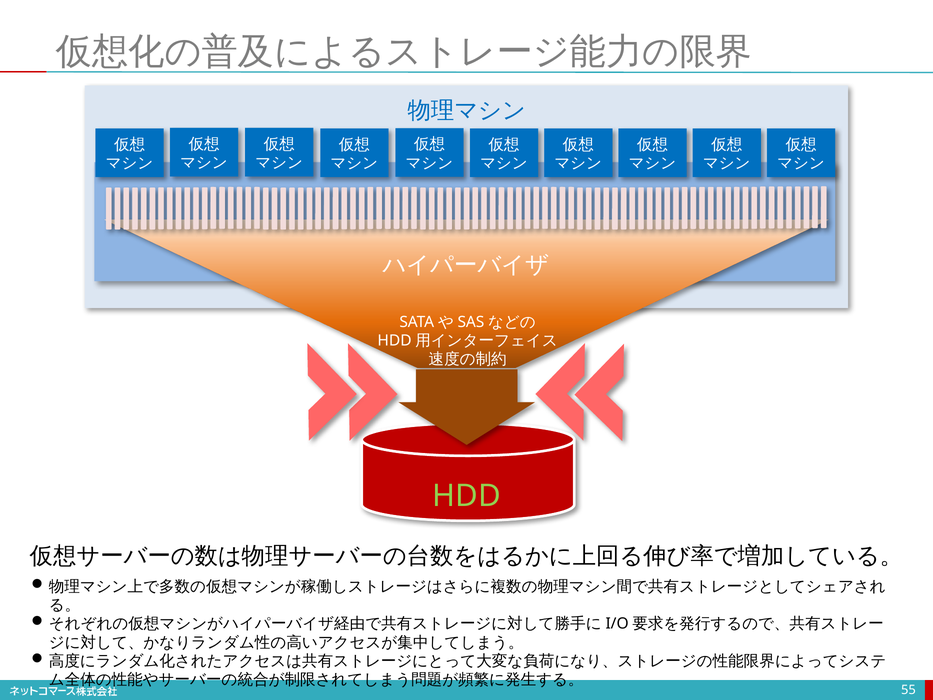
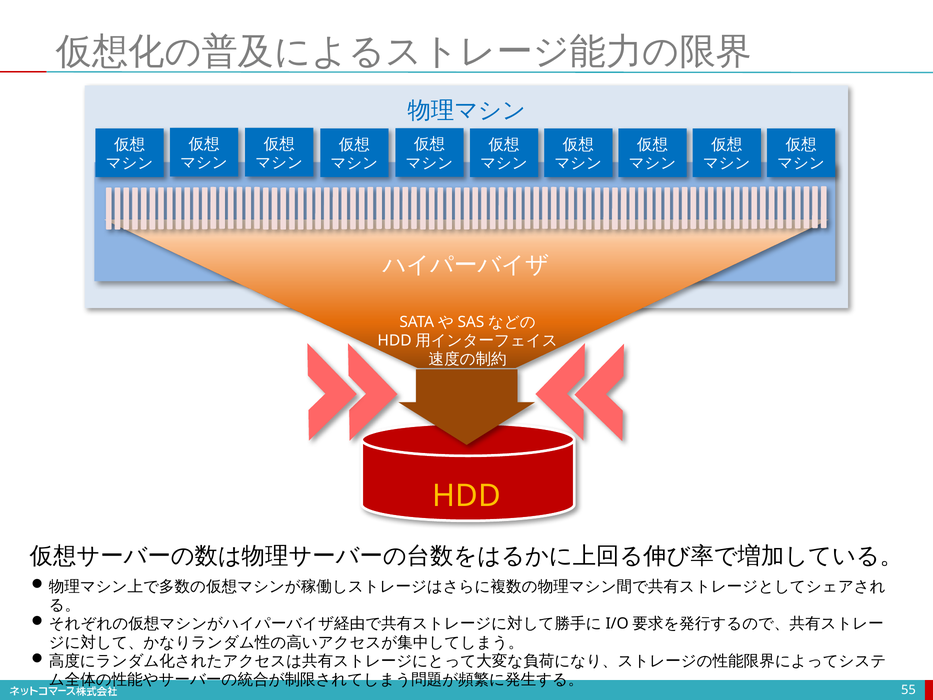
HDD colour: light green -> yellow (467, 496)
